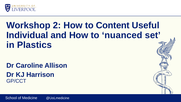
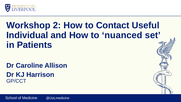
Content: Content -> Contact (113, 25)
Plastics: Plastics -> Patients (34, 45)
